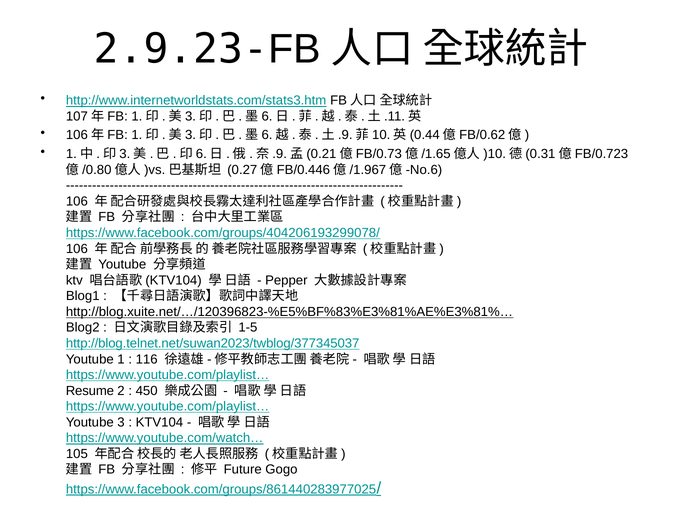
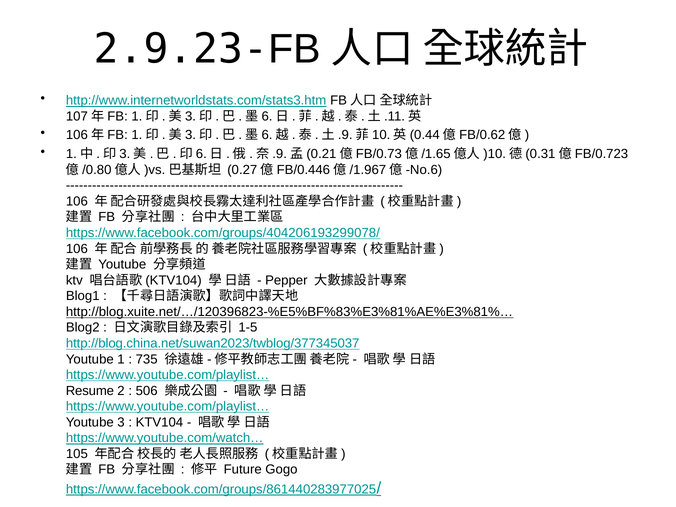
http://blog.telnet.net/suwan2023/twblog/377345037: http://blog.telnet.net/suwan2023/twblog/377345037 -> http://blog.china.net/suwan2023/twblog/377345037 (213, 343)
116: 116 -> 735 (147, 359)
450: 450 -> 506 (147, 391)
